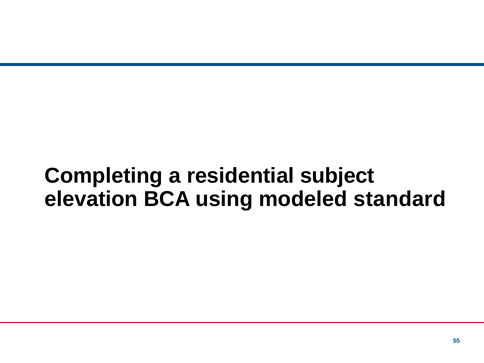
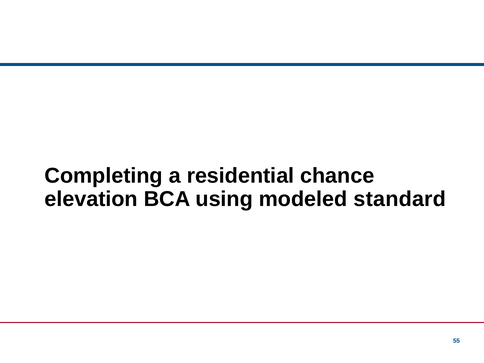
subject: subject -> chance (337, 176)
